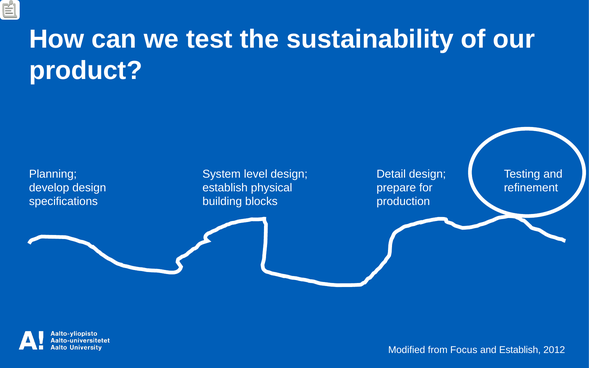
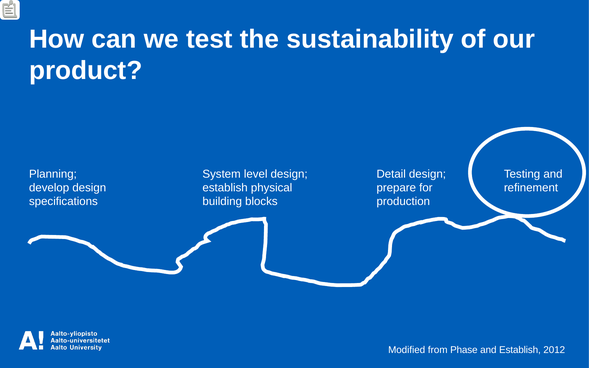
Focus: Focus -> Phase (464, 350)
